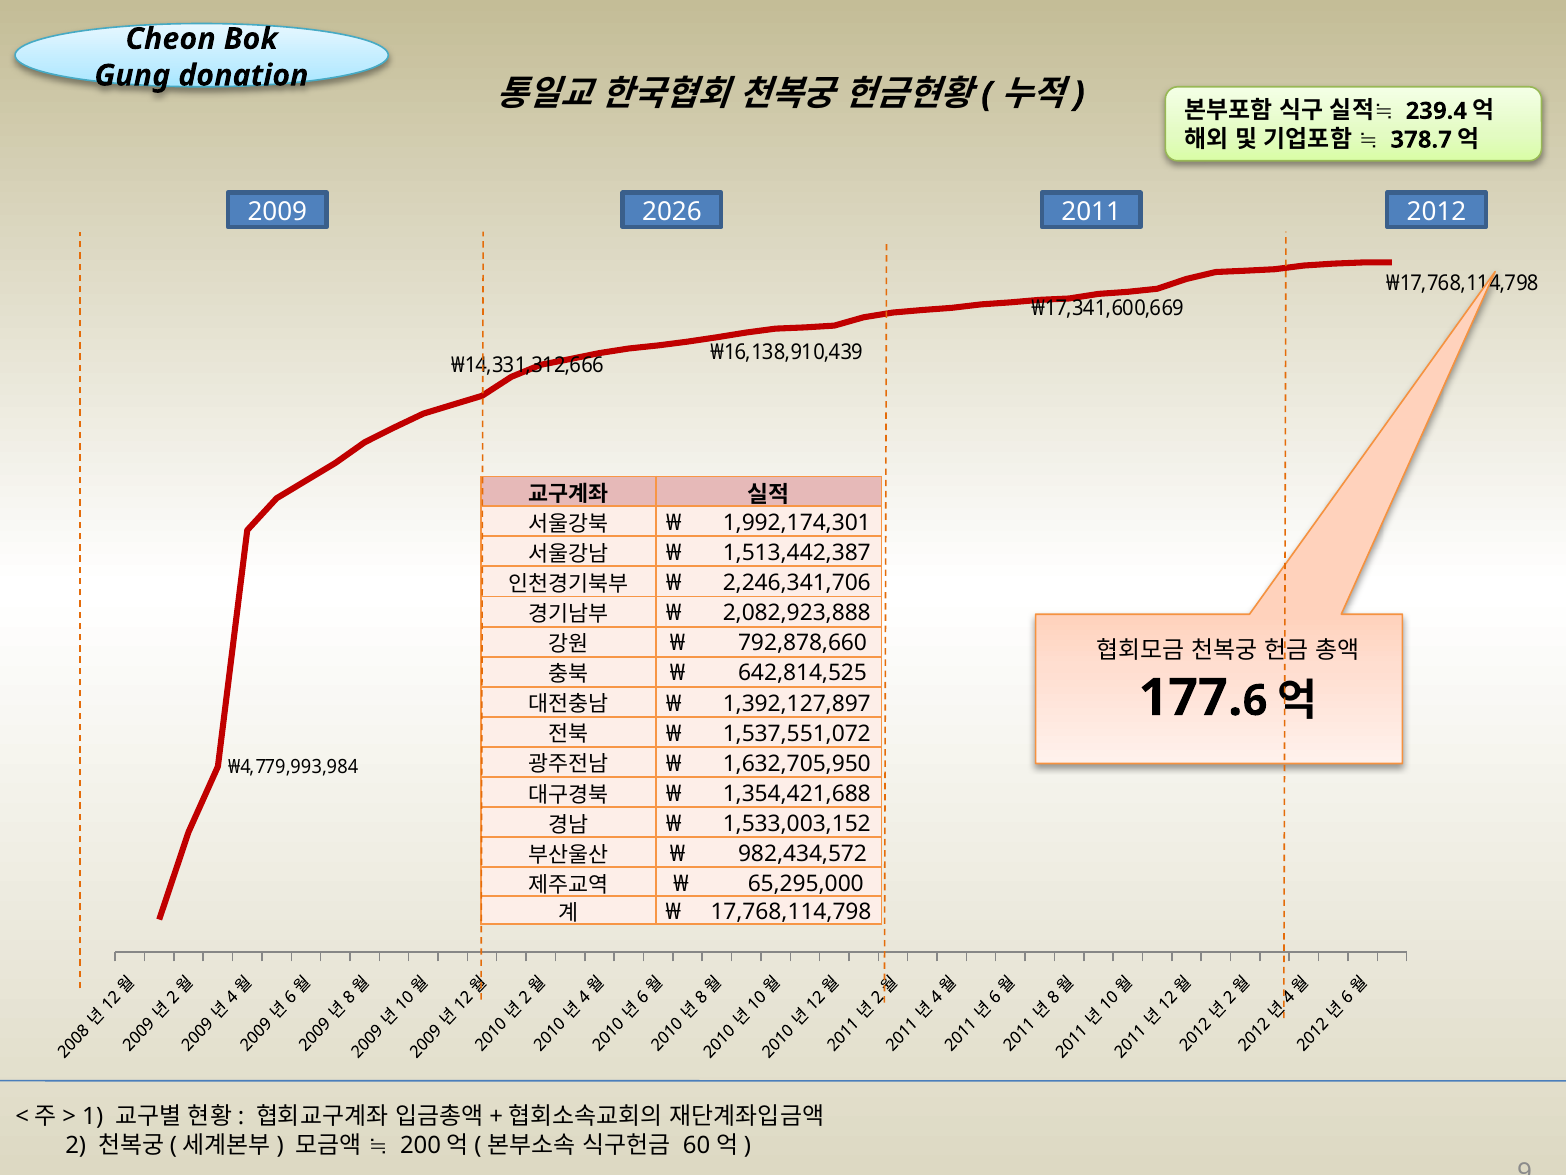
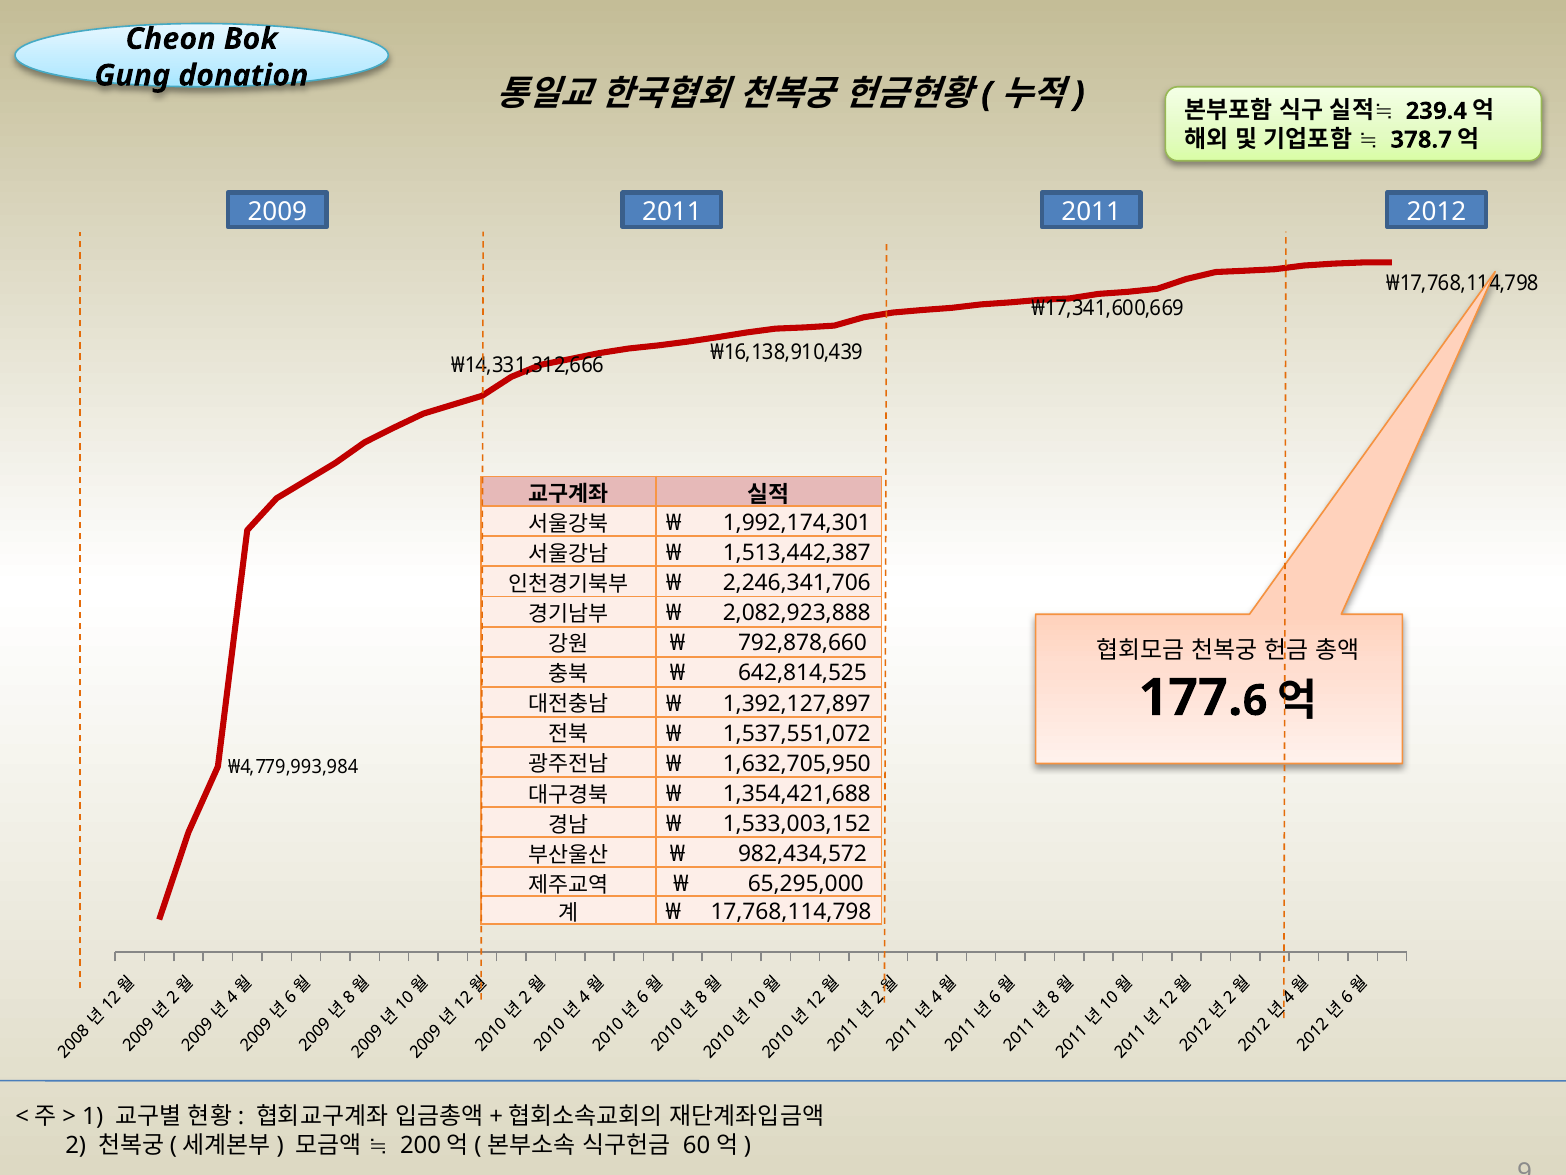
2009 2026: 2026 -> 2011 (672, 212)
